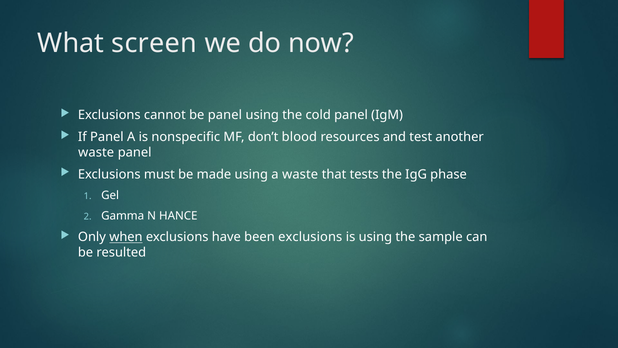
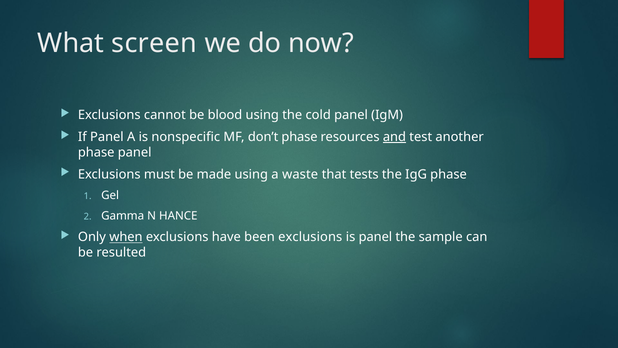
be panel: panel -> blood (225, 115)
don’t blood: blood -> phase (300, 137)
and underline: none -> present (394, 137)
waste: waste -> phase (96, 152)
is using: using -> panel (375, 237)
